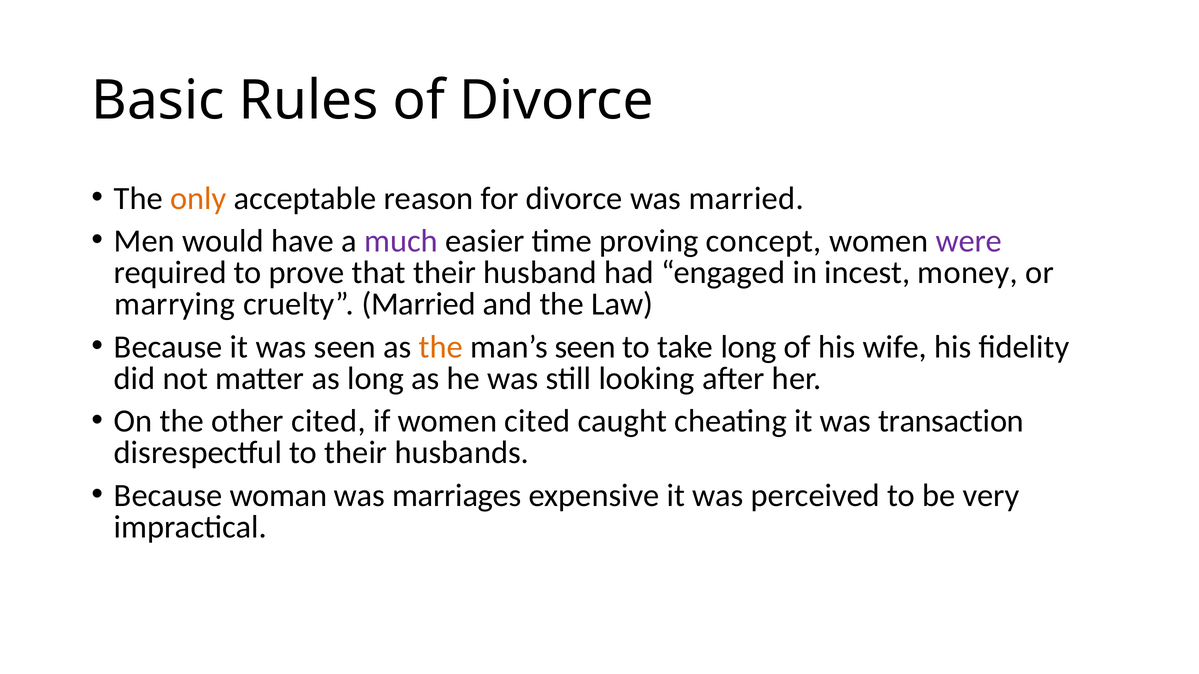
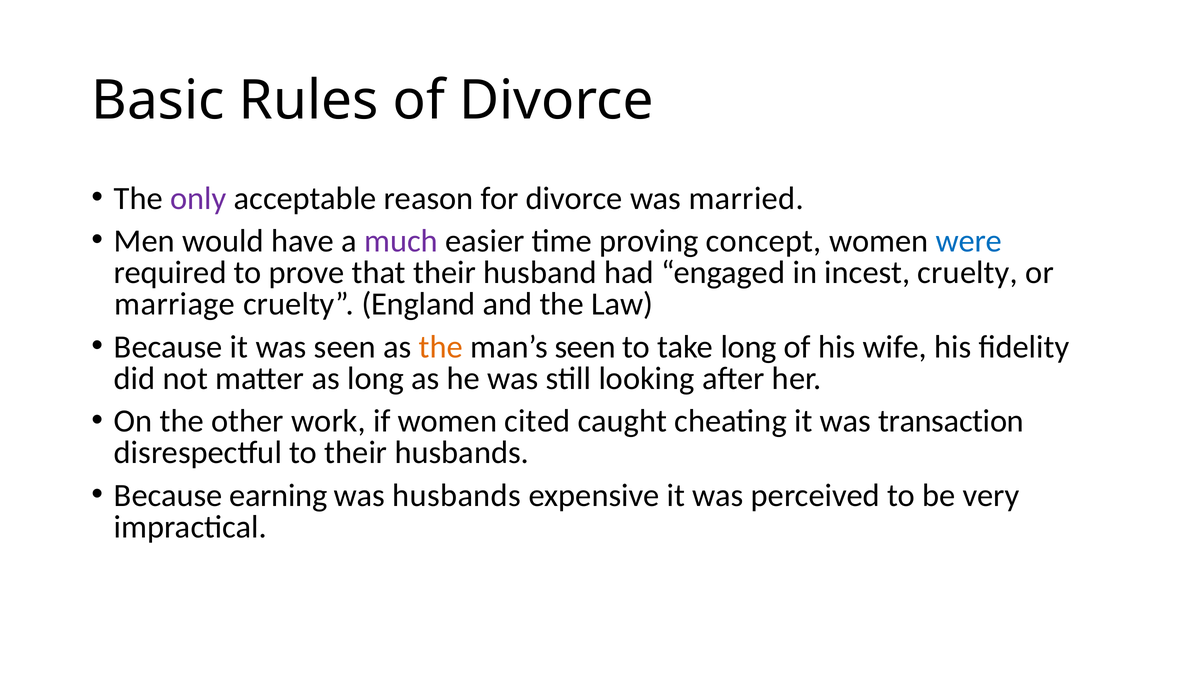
only colour: orange -> purple (198, 199)
were colour: purple -> blue (969, 241)
incest money: money -> cruelty (968, 273)
marrying: marrying -> marriage (175, 304)
cruelty Married: Married -> England (418, 304)
other cited: cited -> work (328, 421)
woman: woman -> earning (278, 496)
was marriages: marriages -> husbands (457, 496)
